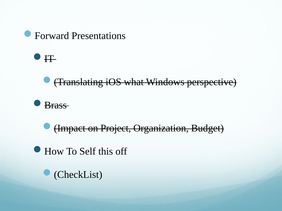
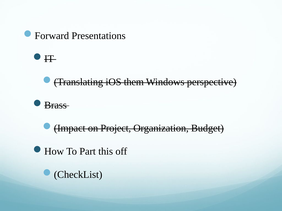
what: what -> them (134, 82)
Self: Self -> Part (88, 152)
